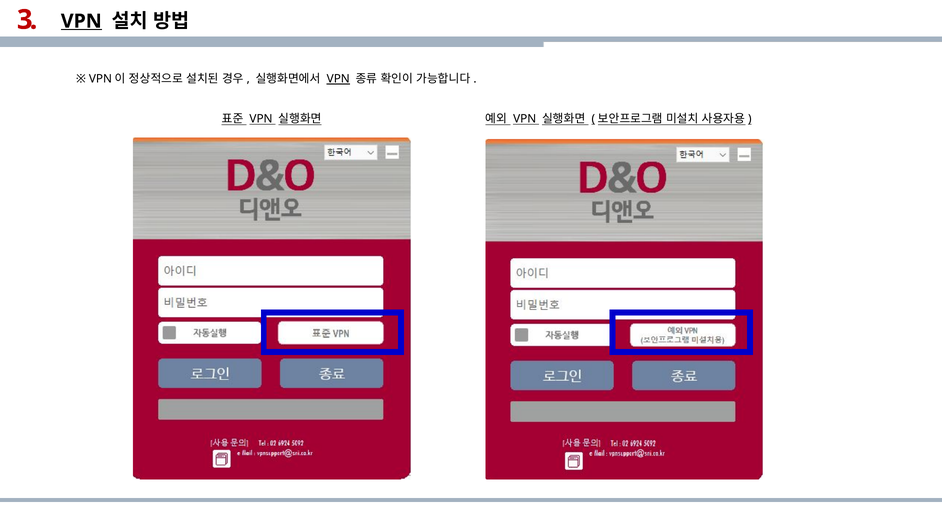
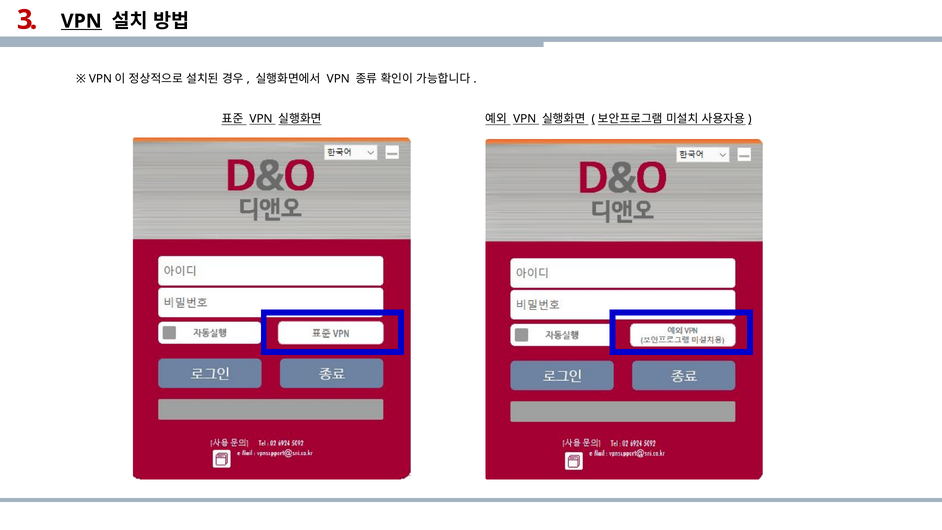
VPN underline: present -> none (338, 79)
